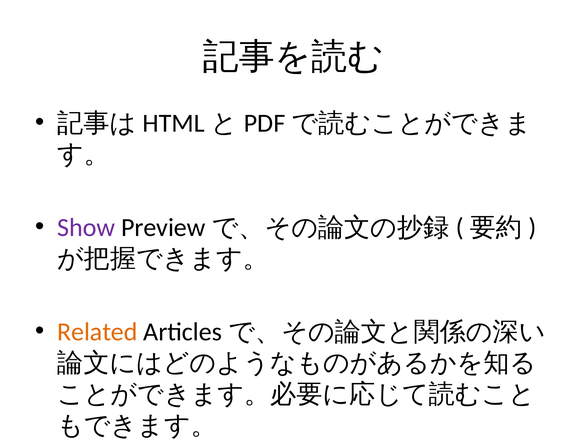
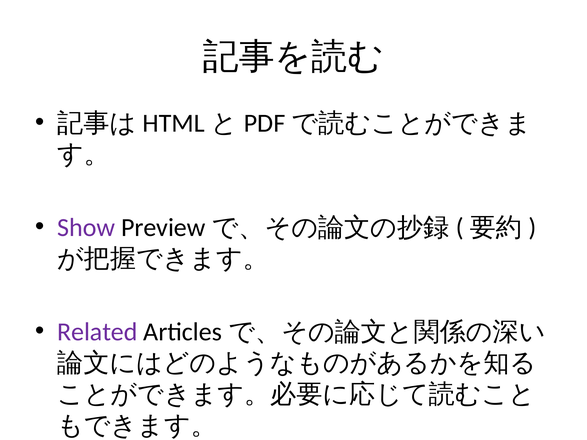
Related colour: orange -> purple (97, 332)
